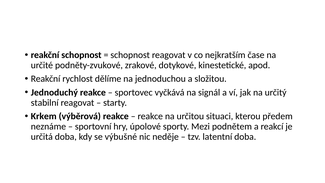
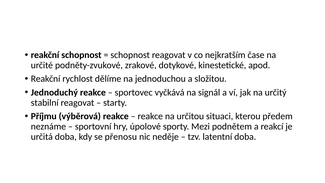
Krkem: Krkem -> Příjmu (44, 116)
výbušné: výbušné -> přenosu (121, 137)
